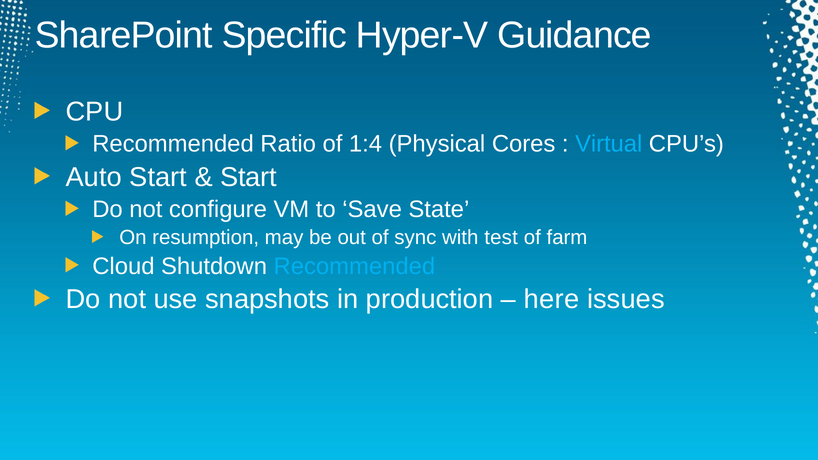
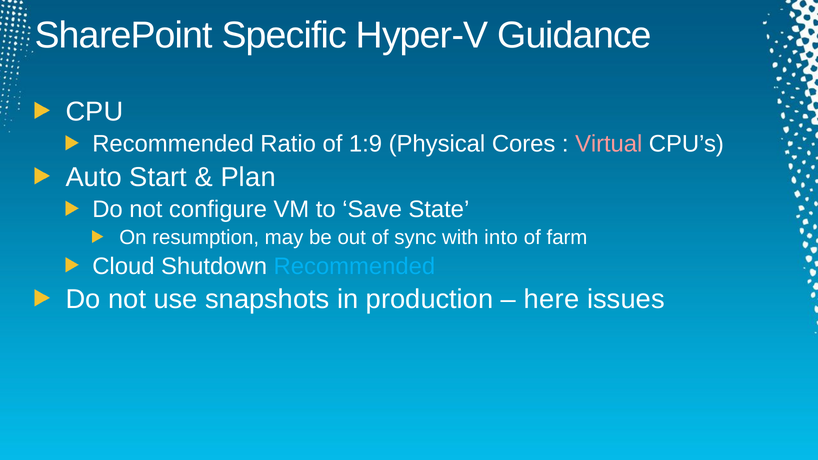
1:4: 1:4 -> 1:9 (366, 144)
Virtual colour: light blue -> pink (609, 144)
Start: Start -> Plan (248, 177)
test: test -> into (501, 238)
